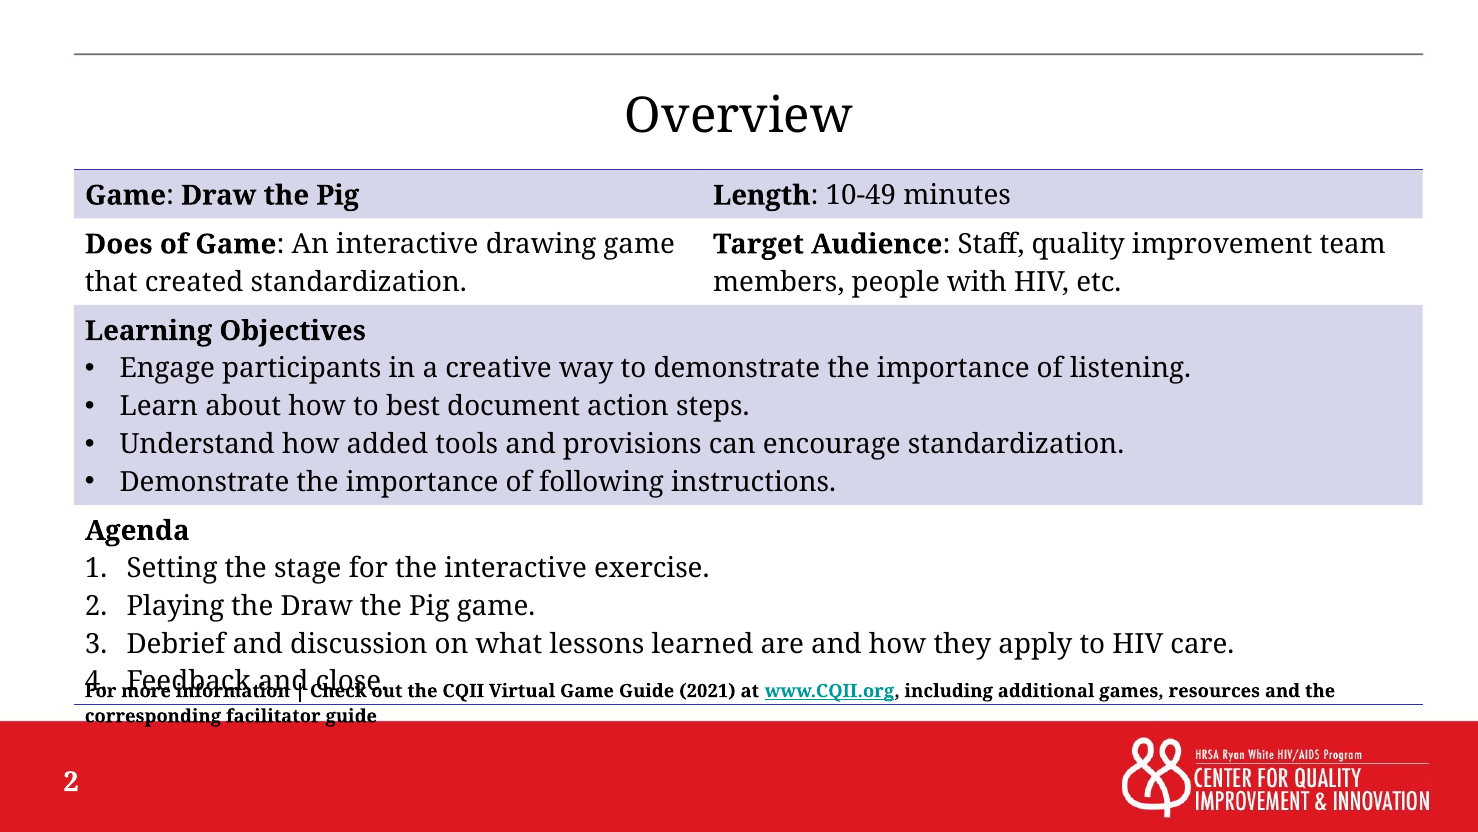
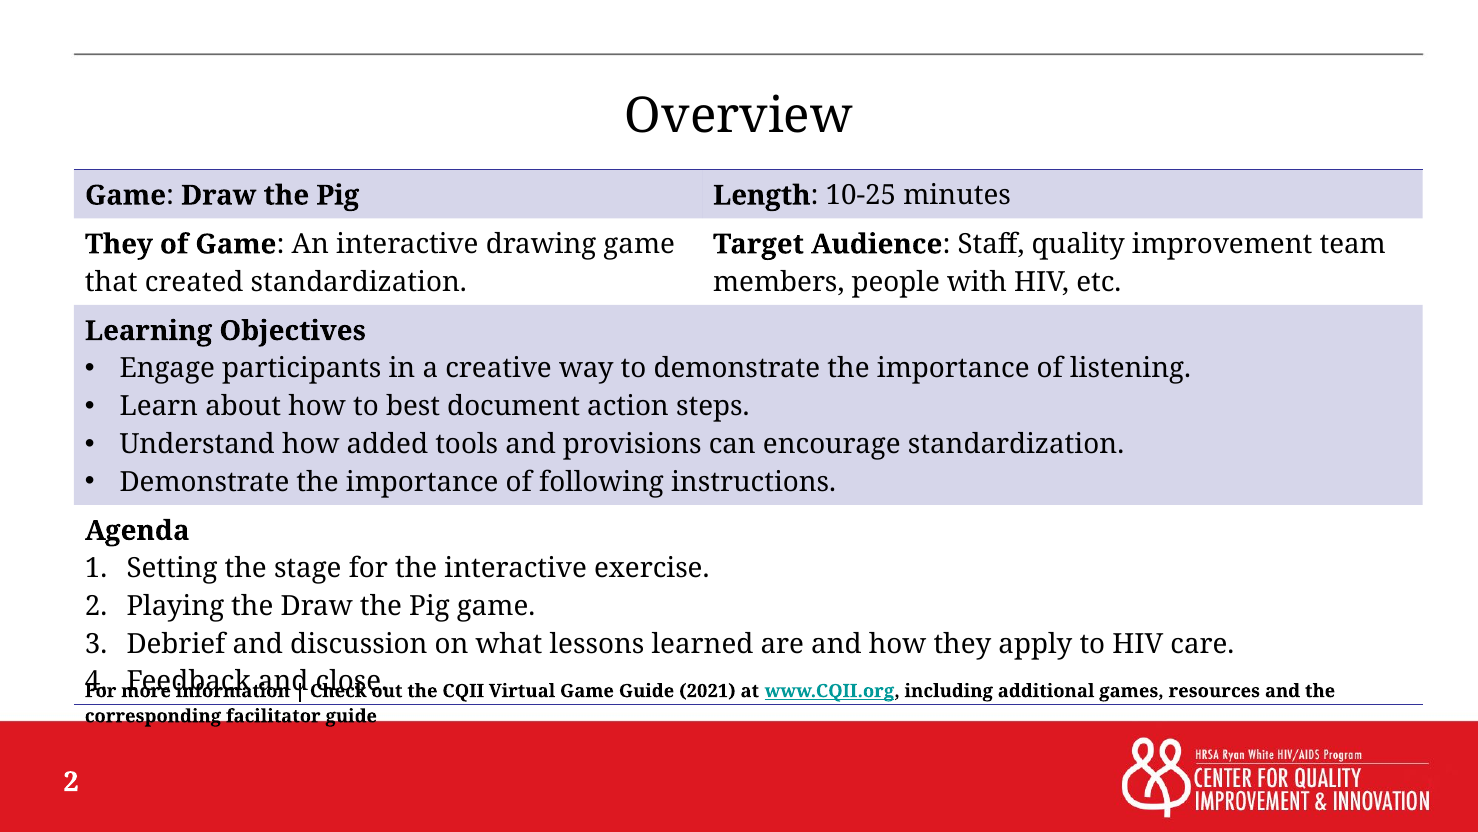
10-49: 10-49 -> 10-25 (861, 195)
Does: Does -> They (119, 244)
